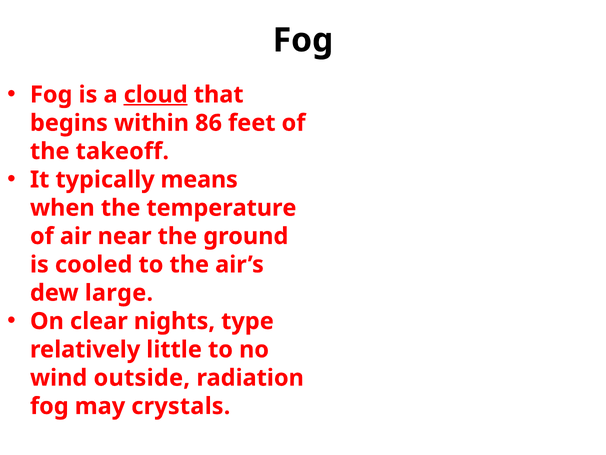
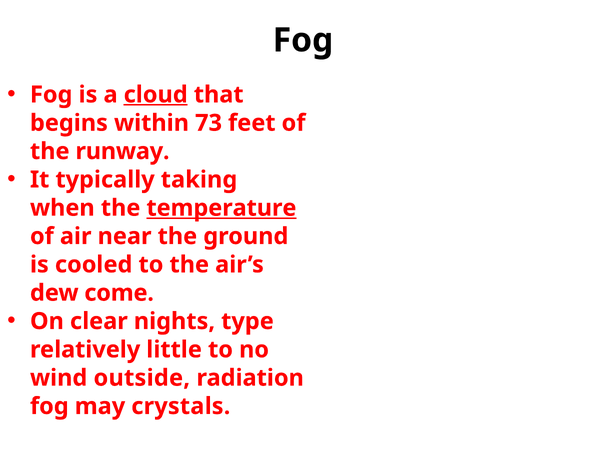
86: 86 -> 73 (209, 123)
takeoff: takeoff -> runway (122, 151)
means: means -> taking (199, 179)
temperature underline: none -> present (221, 208)
large: large -> come (119, 293)
